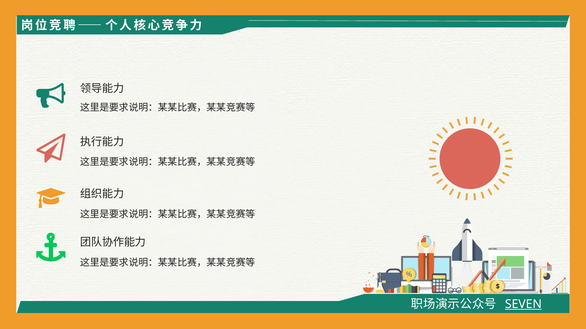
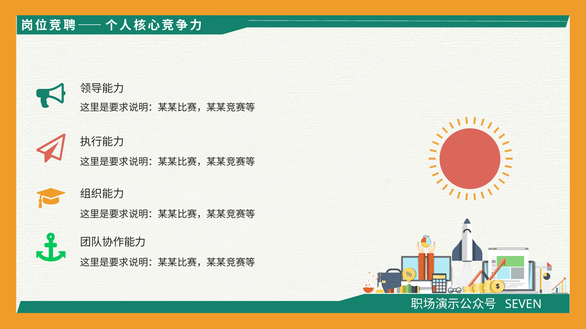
SEVEN underline: present -> none (523, 305)
